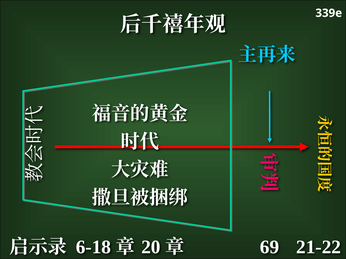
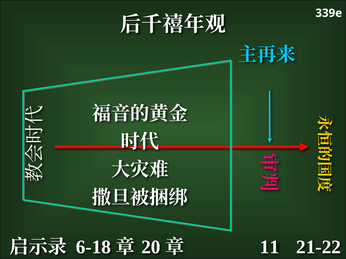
69: 69 -> 11 (270, 248)
